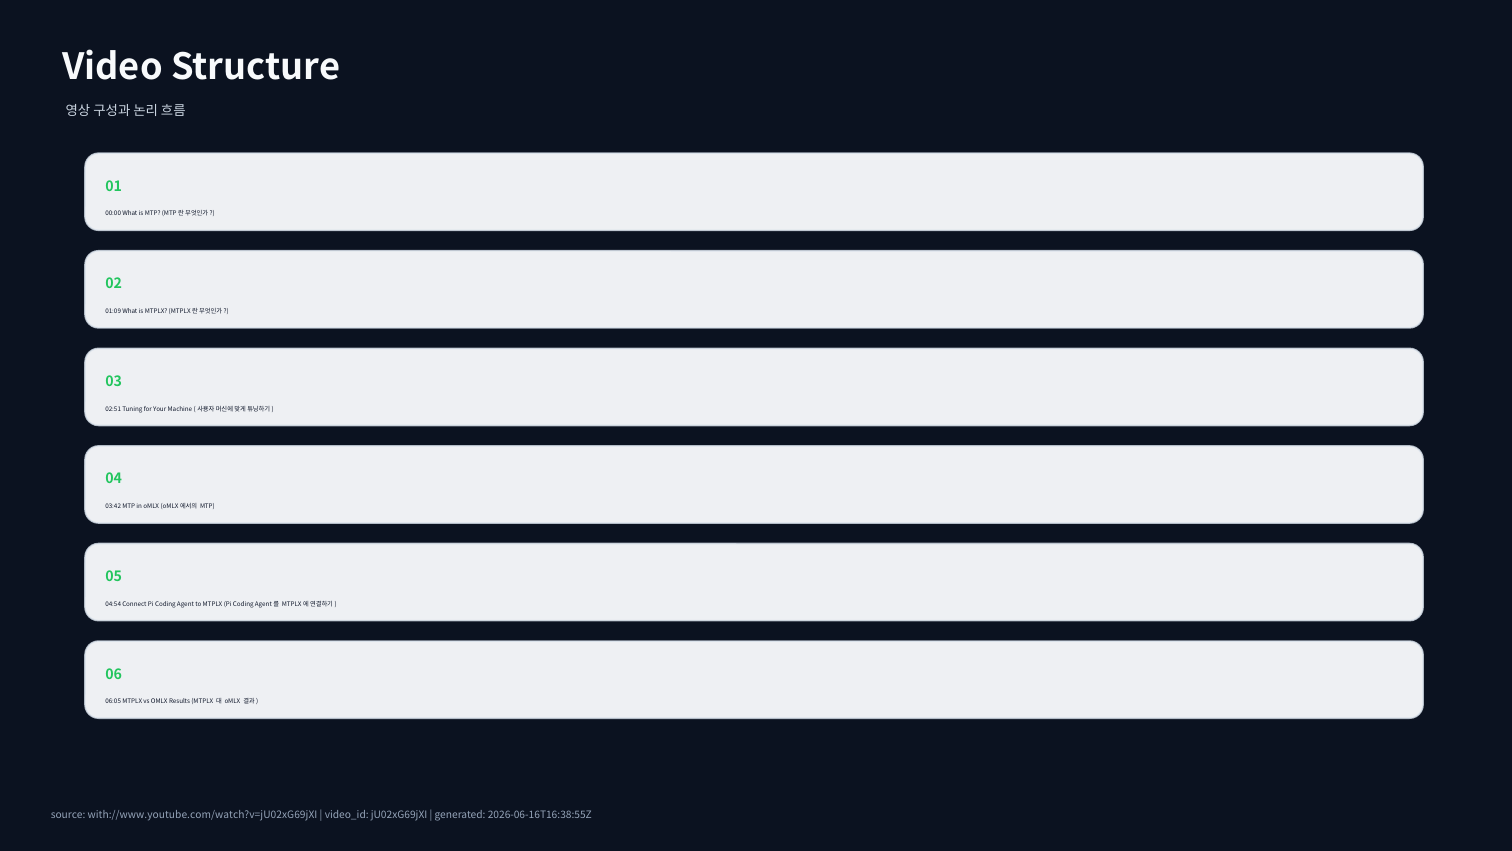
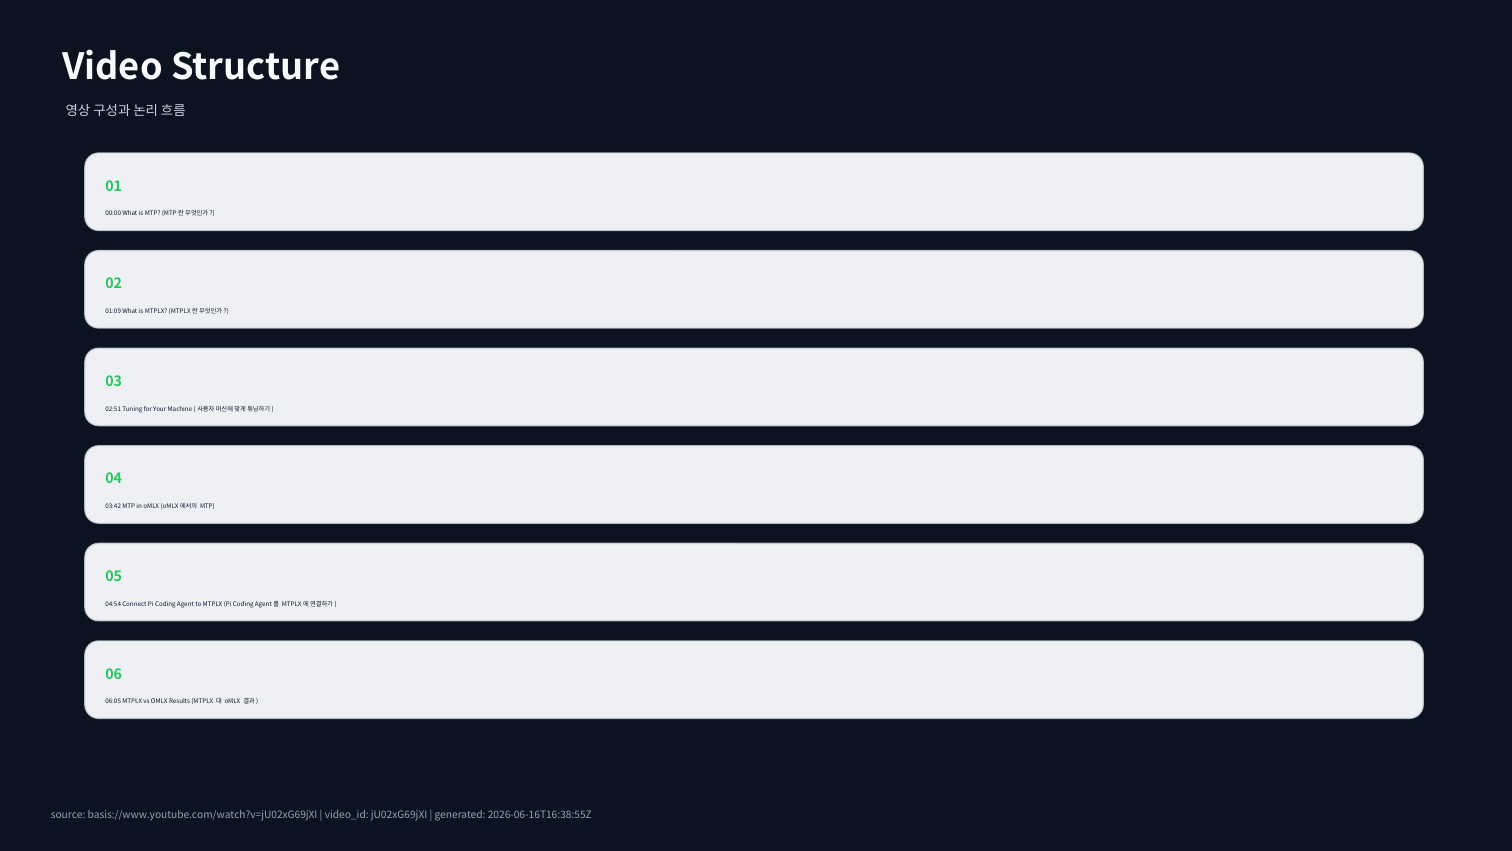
with://www.youtube.com/watch?v=jU02xG69jXI: with://www.youtube.com/watch?v=jU02xG69jXI -> basis://www.youtube.com/watch?v=jU02xG69jXI (203, 814)
